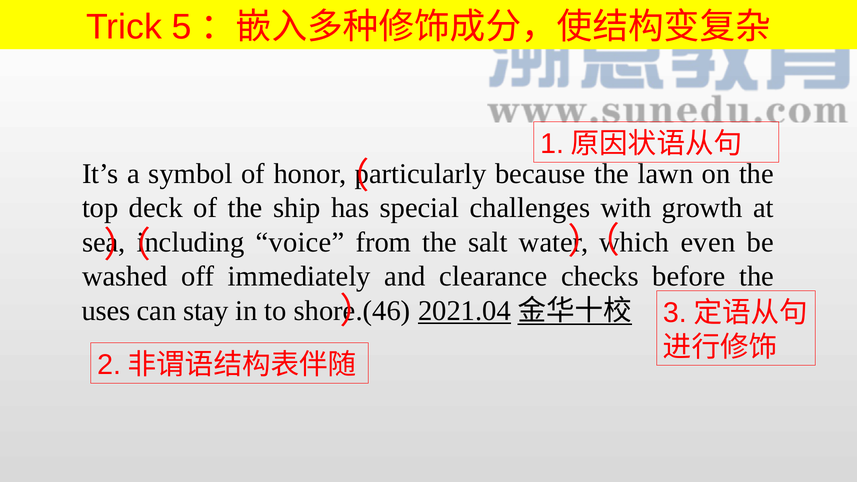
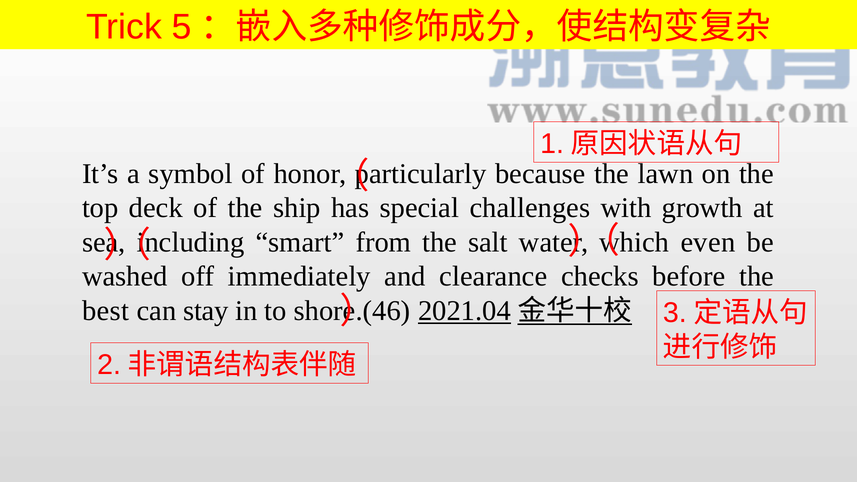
voice: voice -> smart (300, 242)
uses: uses -> best (106, 311)
